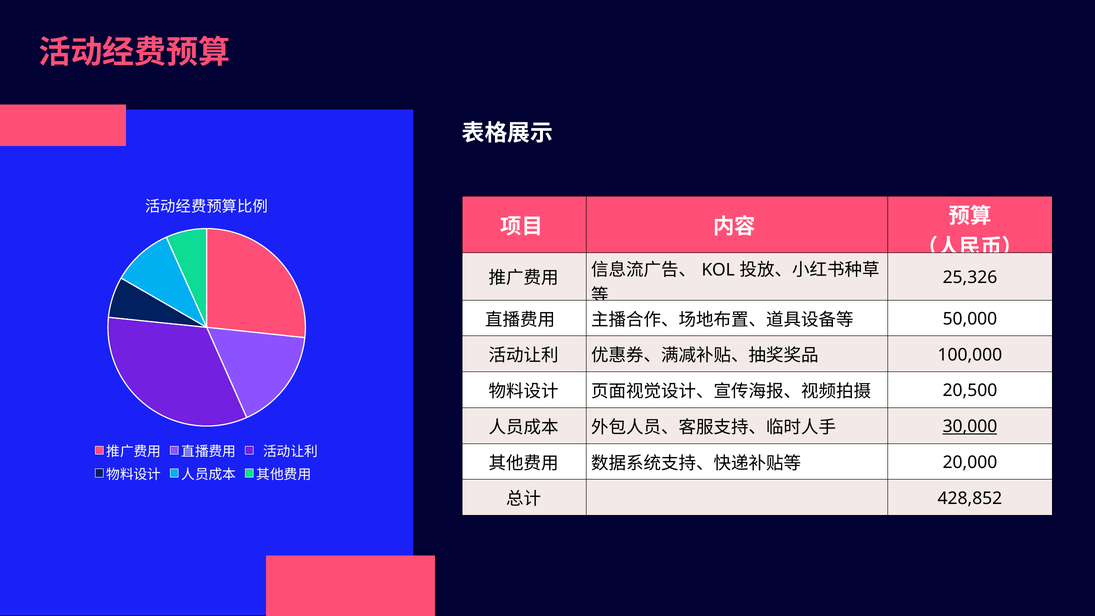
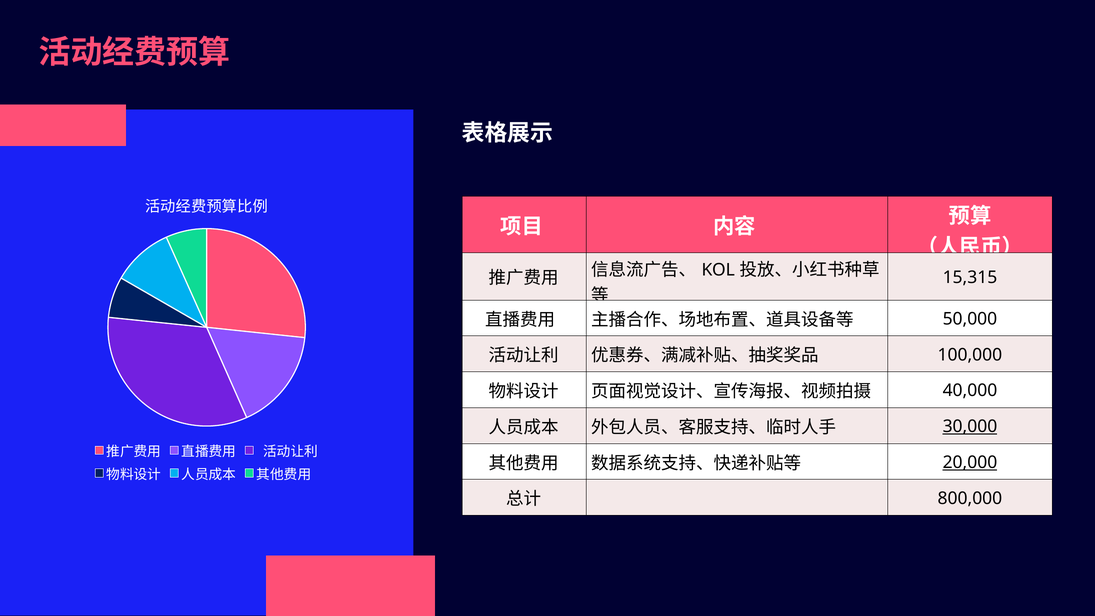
25,326: 25,326 -> 15,315 (970, 277)
20,500: 20,500 -> 40,000 (970, 391)
20,000 underline: none -> present (970, 462)
428,852: 428,852 -> 800,000 (970, 498)
